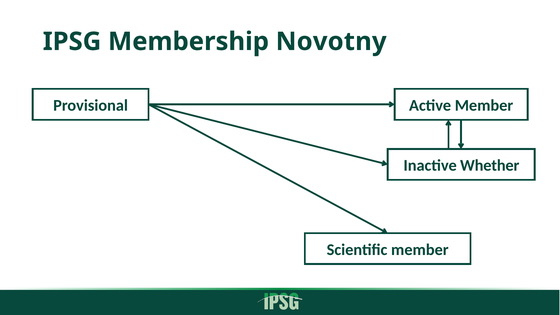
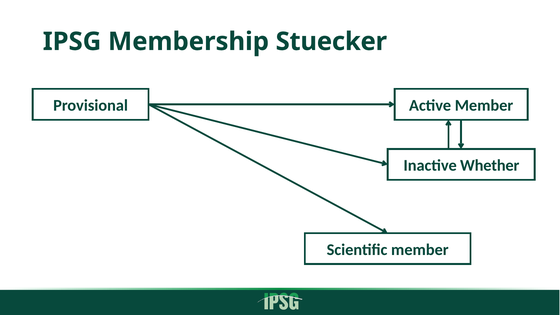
Novotny: Novotny -> Stuecker (331, 42)
